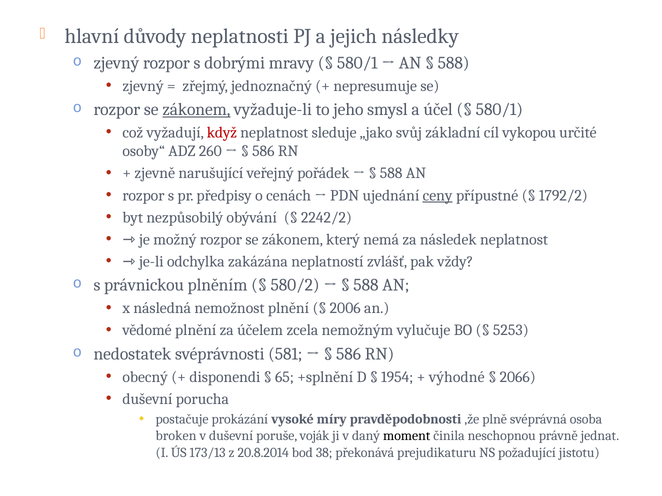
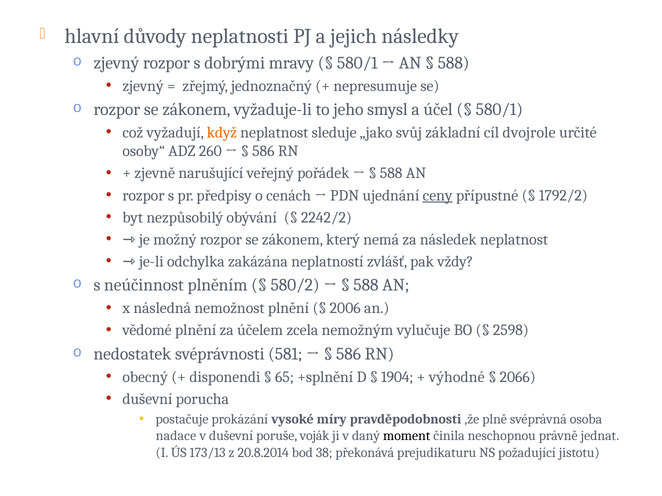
zákonem underline: present -> none (196, 110)
když colour: red -> orange (222, 133)
vykopou: vykopou -> dvojrole (529, 133)
právnickou: právnickou -> neúčinnost (144, 285)
5253: 5253 -> 2598 (511, 331)
1954: 1954 -> 1904 (397, 377)
broken: broken -> nadace (176, 436)
